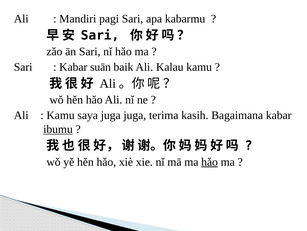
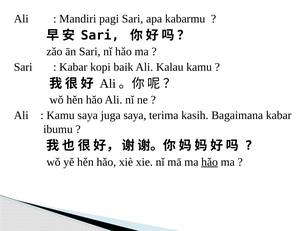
suān: suān -> kopi (100, 67)
juga juga: juga -> saya (135, 115)
ibumu underline: present -> none (58, 129)
